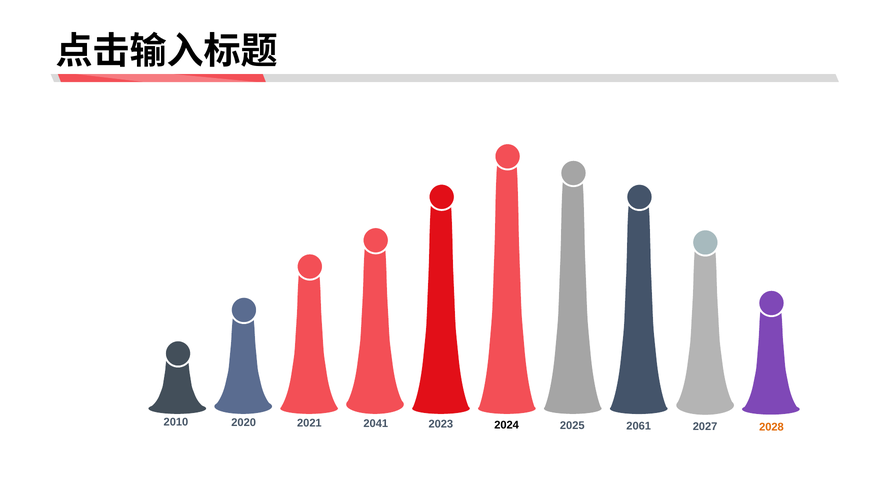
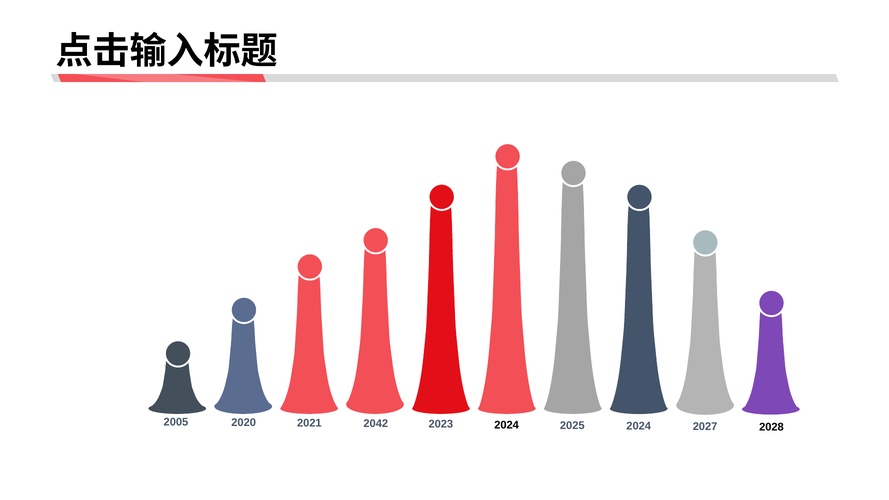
2010: 2010 -> 2005 (176, 422)
2041: 2041 -> 2042 (376, 424)
2025 2061: 2061 -> 2024 (639, 426)
2028 colour: orange -> black (771, 427)
